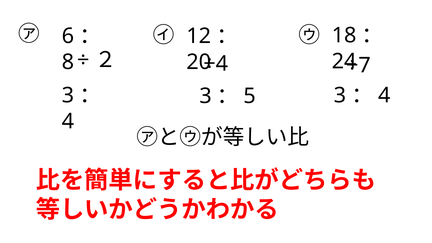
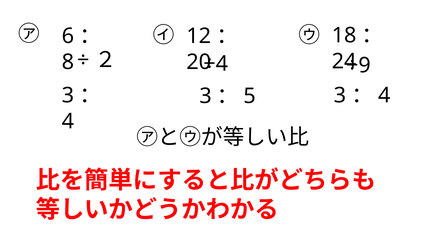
÷7: ÷7 -> ÷9 (359, 65)
